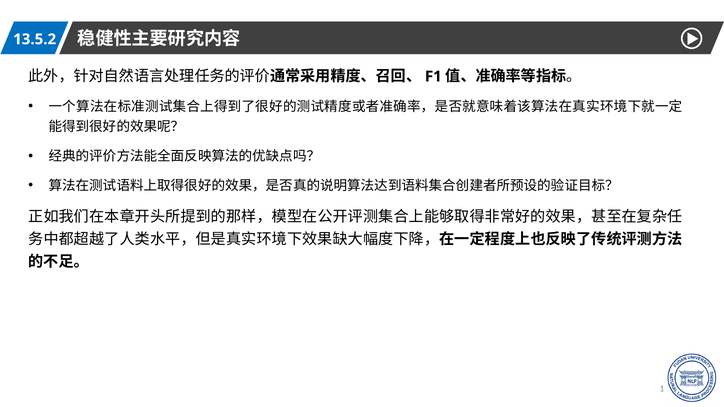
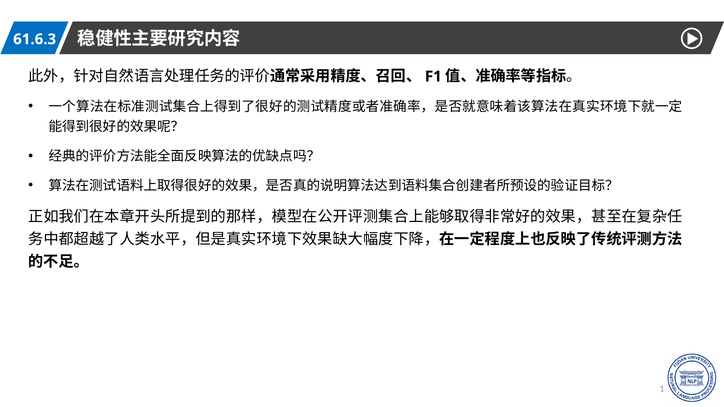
13.5.2: 13.5.2 -> 61.6.3 (35, 39)
